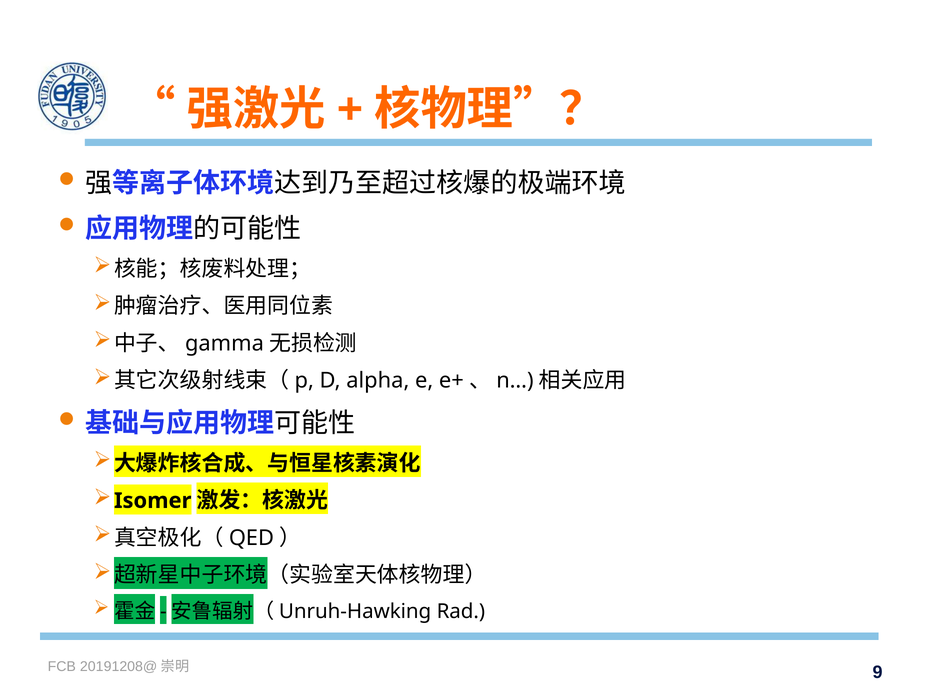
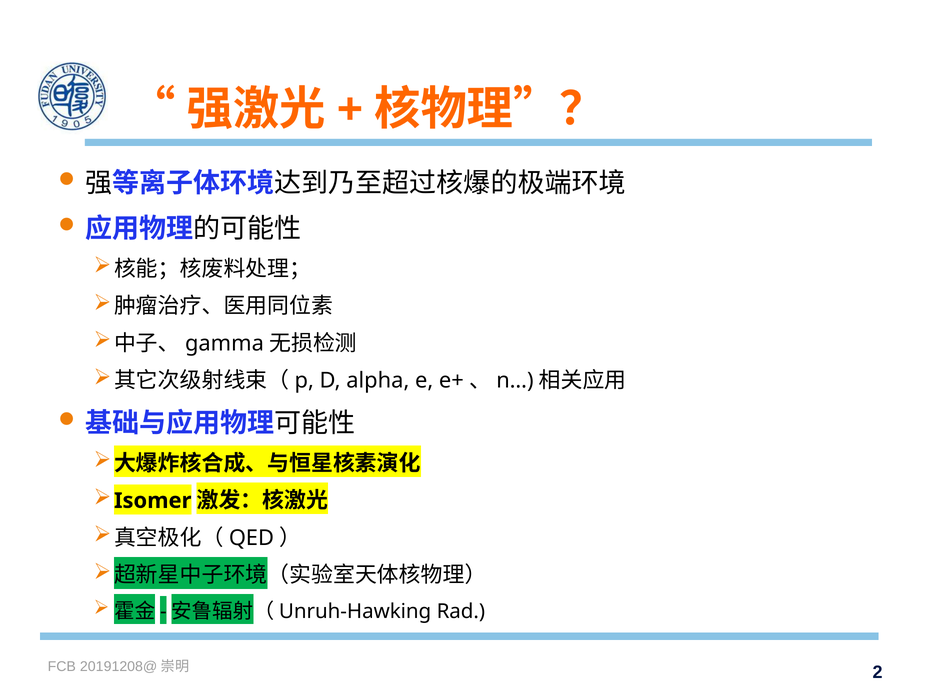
9: 9 -> 2 (878, 673)
